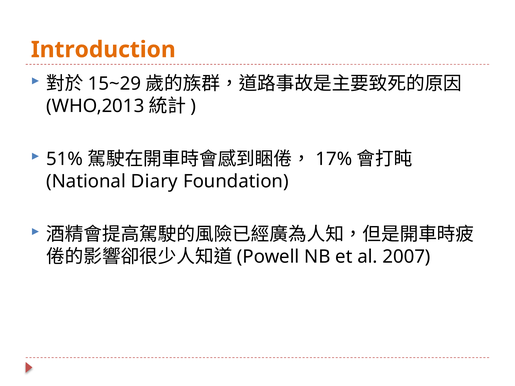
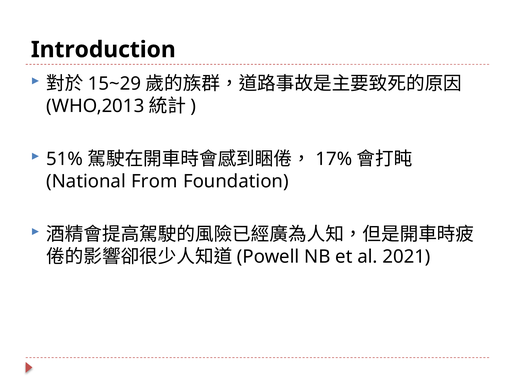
Introduction colour: orange -> black (103, 50)
Diary: Diary -> From (154, 181)
2007: 2007 -> 2021 (406, 257)
